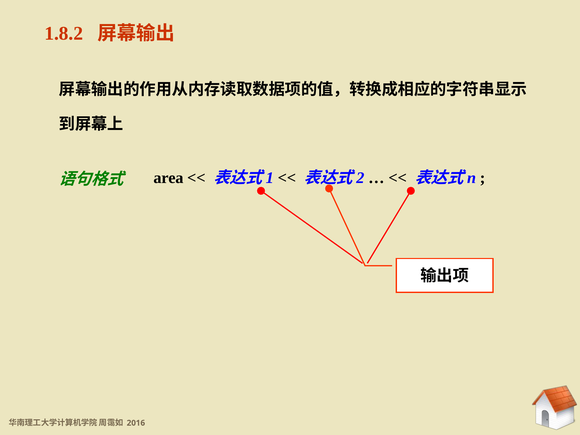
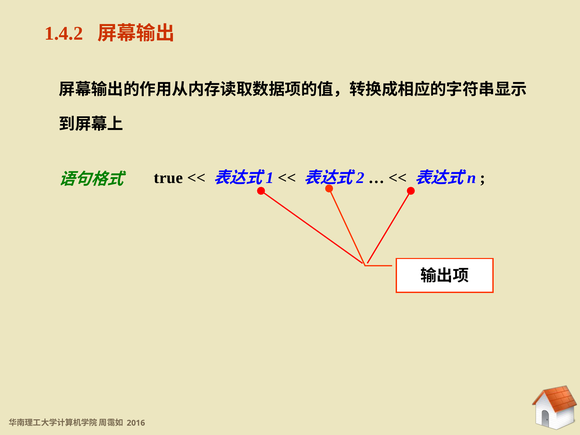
1.8.2: 1.8.2 -> 1.4.2 (64, 34)
area: area -> true (168, 178)
